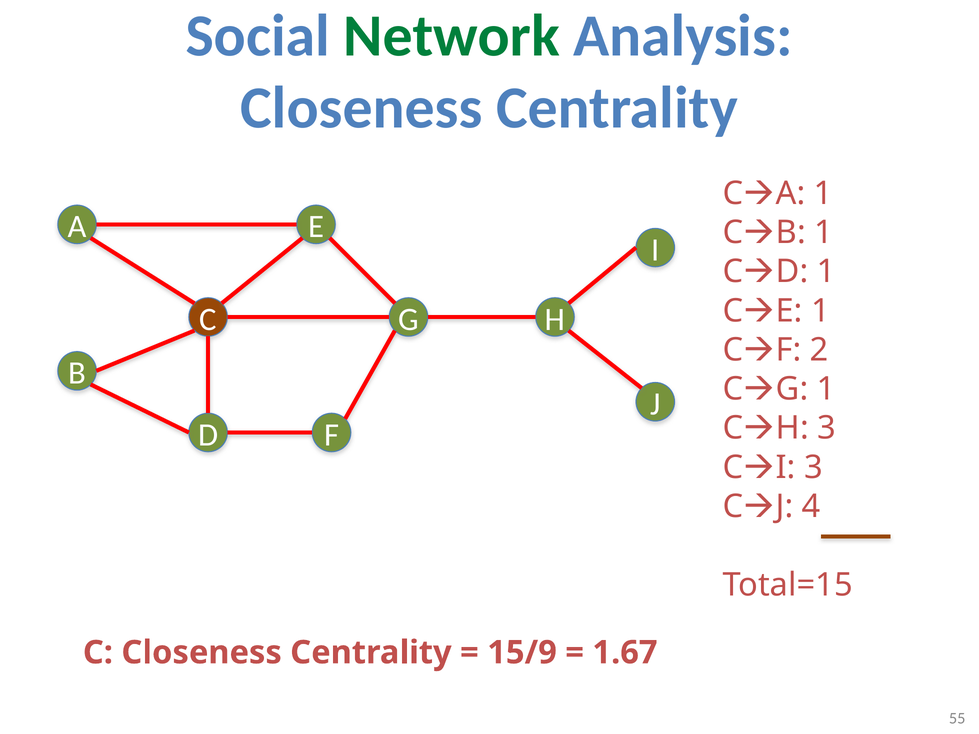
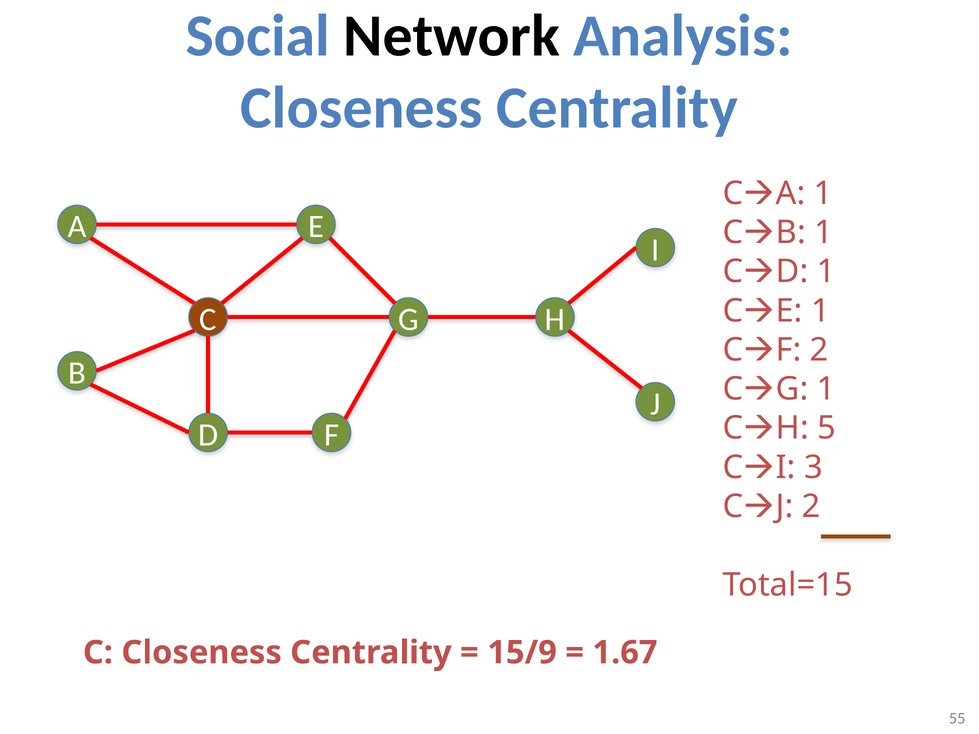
Network colour: green -> black (452, 36)
CH 3: 3 -> 5 (827, 428)
CJ 4: 4 -> 2 (811, 507)
